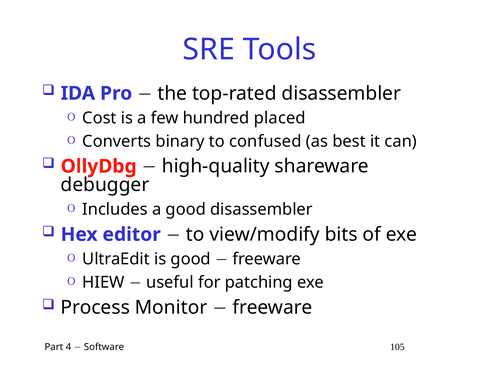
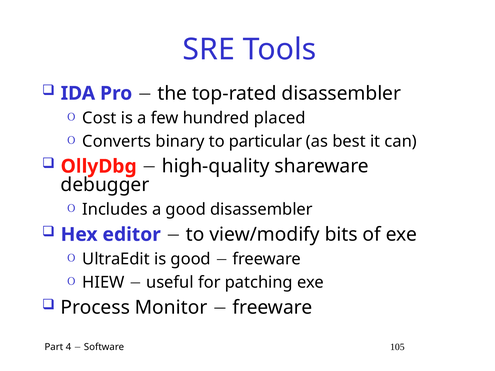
confused: confused -> particular (265, 141)
